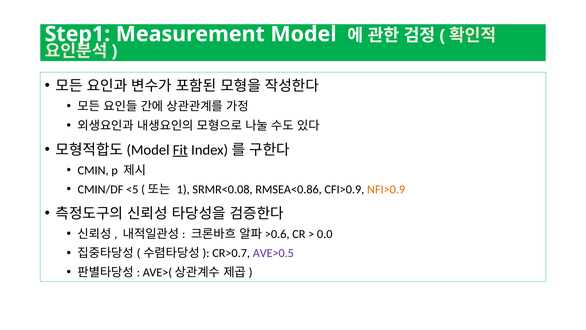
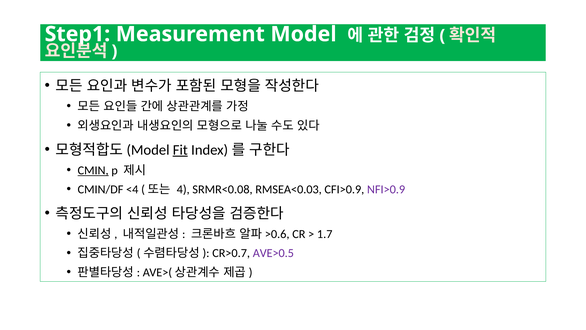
CMIN underline: none -> present (93, 170)
<5: <5 -> <4 (132, 189)
1: 1 -> 4 (183, 189)
RMSEA<0.86: RMSEA<0.86 -> RMSEA<0.03 (289, 189)
NFI>0.9 colour: orange -> purple (386, 189)
0.0: 0.0 -> 1.7 (325, 234)
